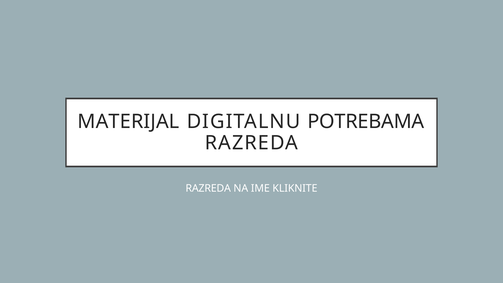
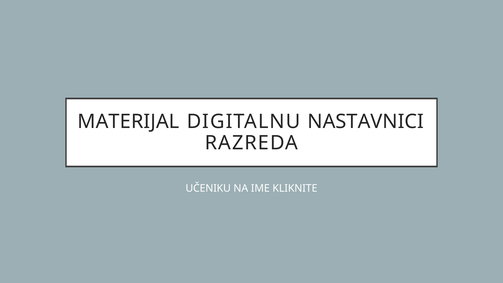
POTREBAMA: POTREBAMA -> NASTAVNICI (366, 122)
RAZREDA: RAZREDA -> UČENIKU (208, 188)
